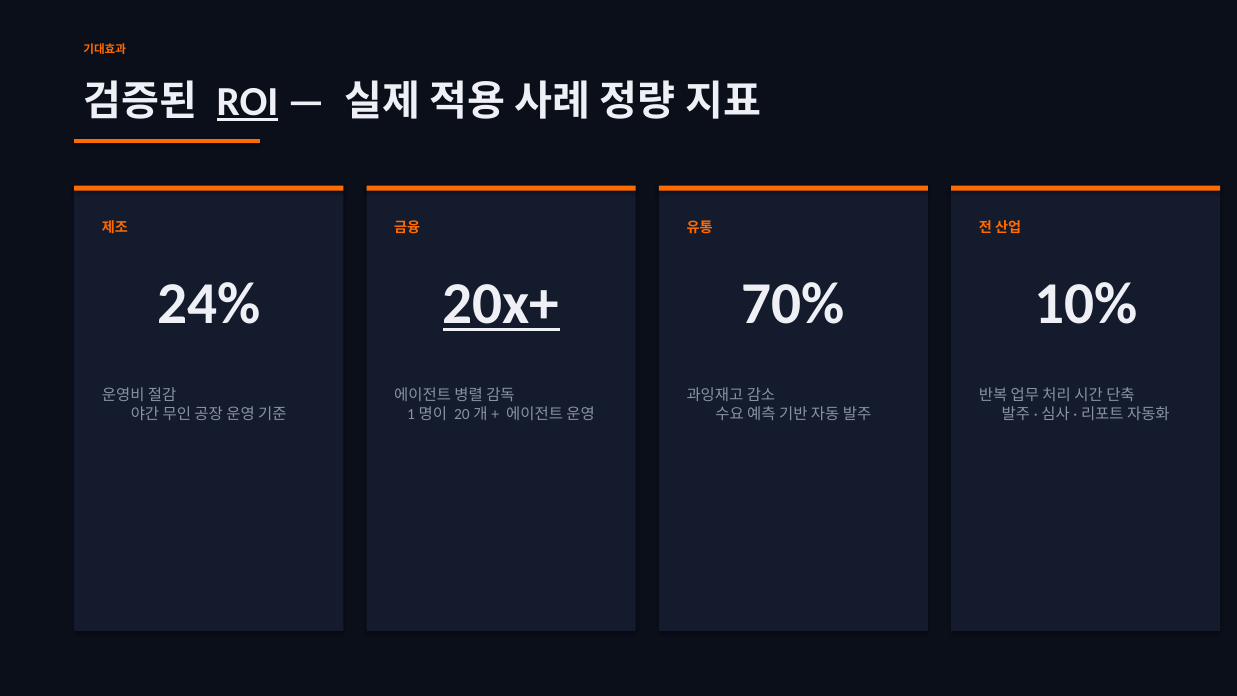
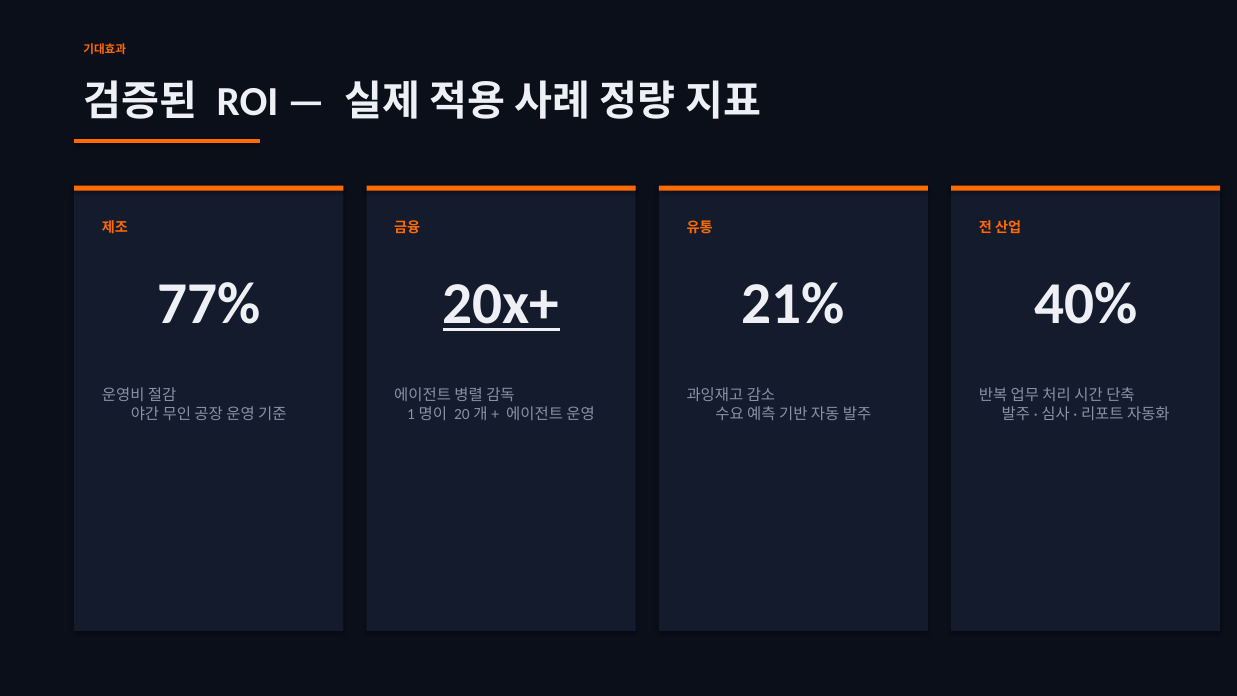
ROI underline: present -> none (247, 102)
24%: 24% -> 77% (209, 304)
70%: 70% -> 21% (793, 304)
10%: 10% -> 40% (1086, 304)
